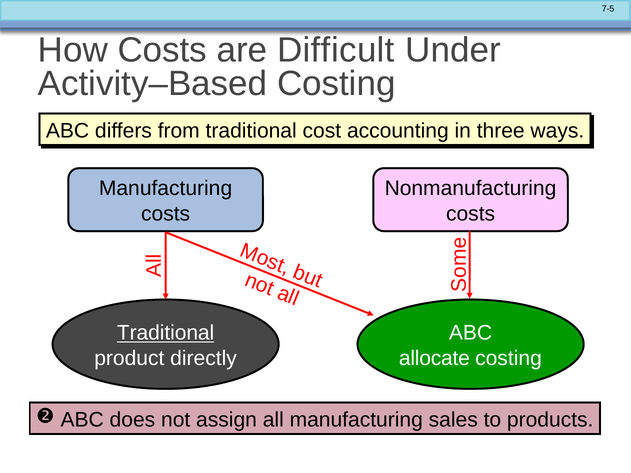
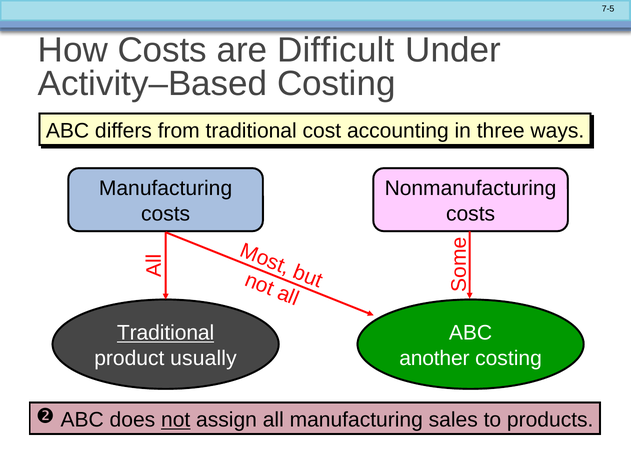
directly: directly -> usually (203, 358)
allocate: allocate -> another (434, 358)
not underline: none -> present (176, 420)
